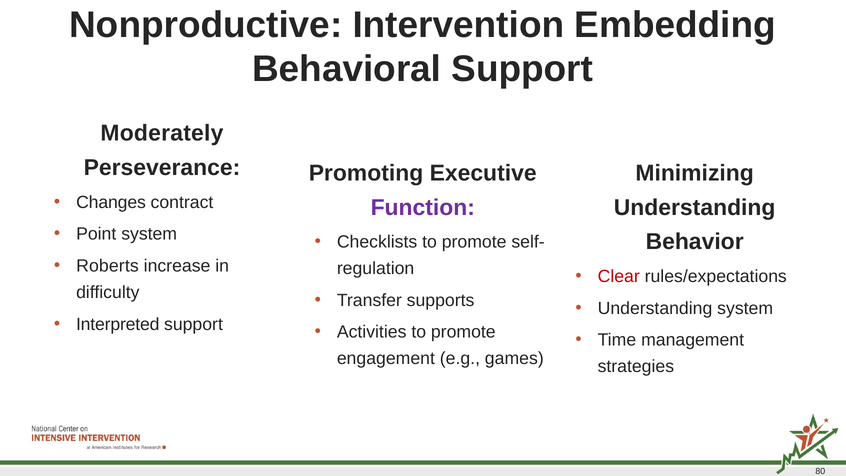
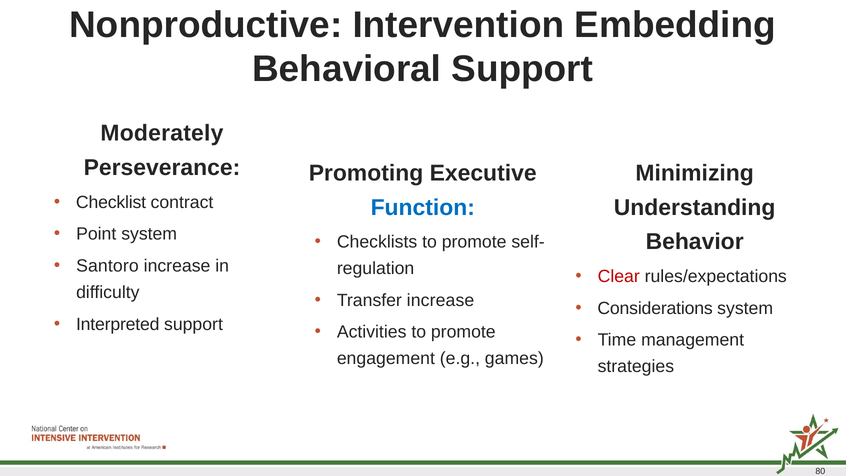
Changes: Changes -> Checklist (111, 202)
Function colour: purple -> blue (423, 207)
Roberts: Roberts -> Santoro (107, 266)
Transfer supports: supports -> increase (440, 300)
Understanding: Understanding -> Considerations (655, 308)
